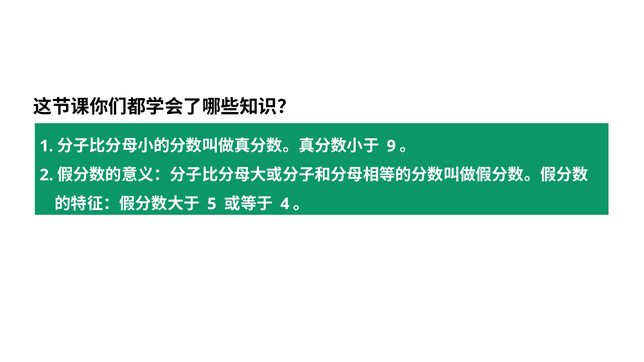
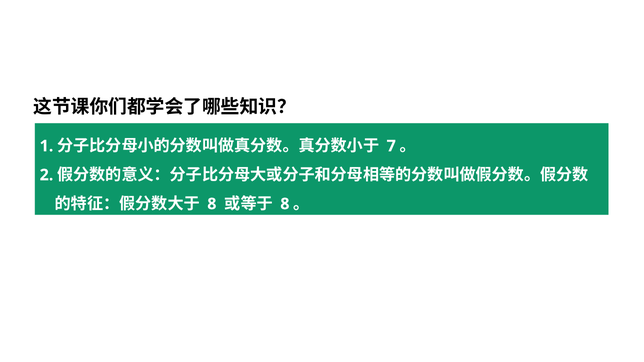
9: 9 -> 7 (391, 146)
5: 5 -> 8 (212, 204)
4: 4 -> 8 (285, 204)
